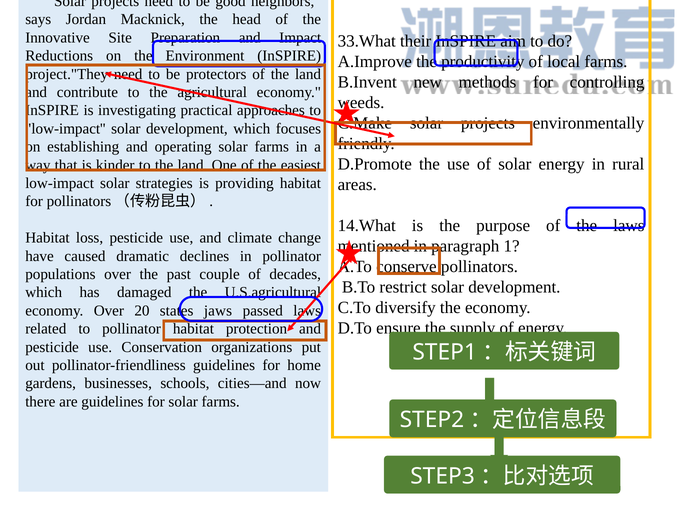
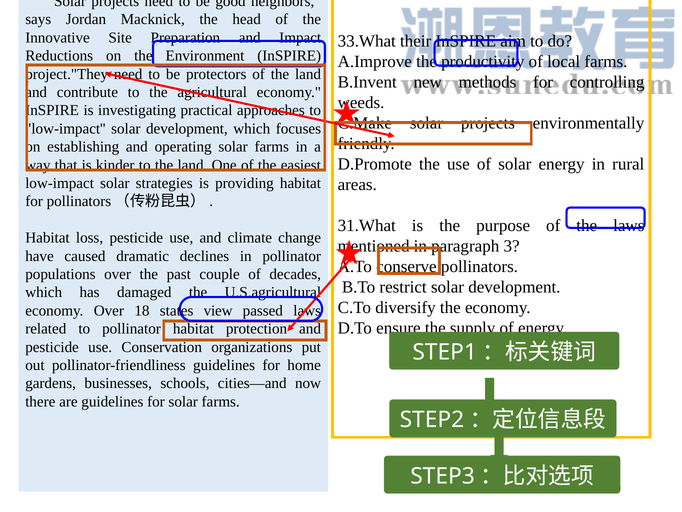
14.What: 14.What -> 31.What (367, 225)
1: 1 -> 3 (512, 246)
20: 20 -> 18 (142, 310)
jaws: jaws -> view (218, 310)
